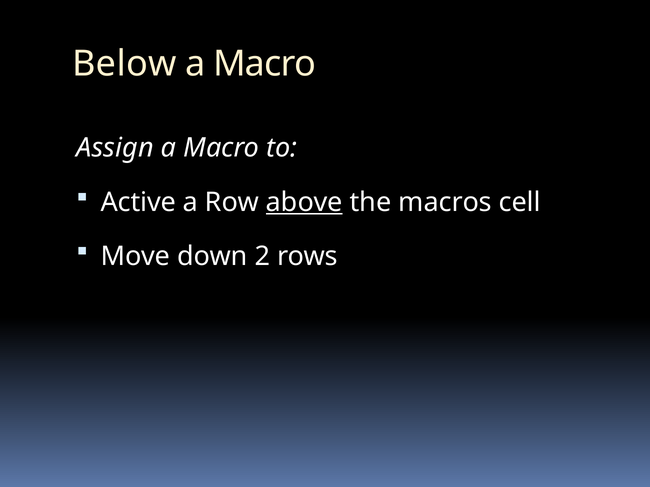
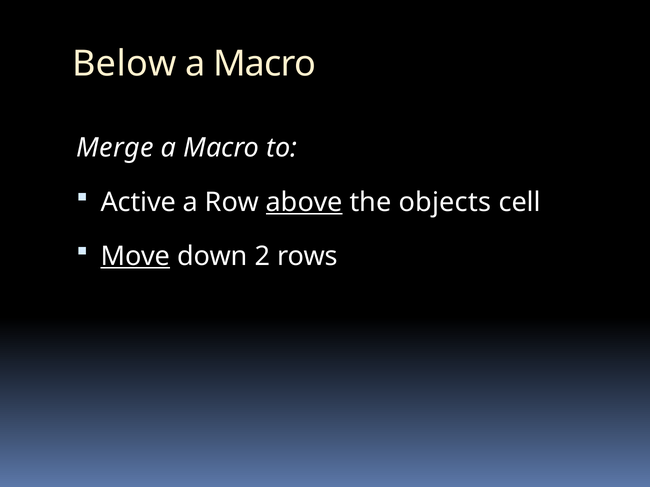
Assign: Assign -> Merge (115, 148)
macros: macros -> objects (445, 202)
Move underline: none -> present (135, 256)
